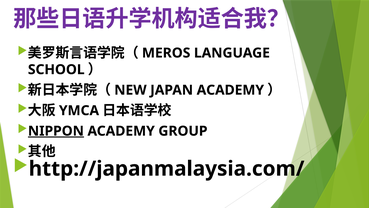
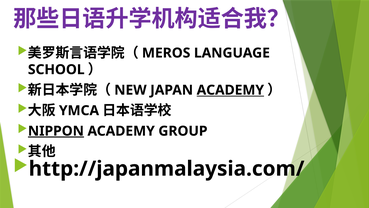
ACADEMY underline: none -> present (230, 90)
